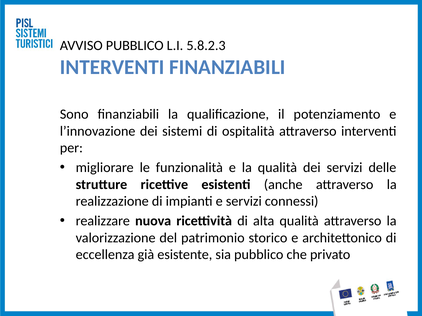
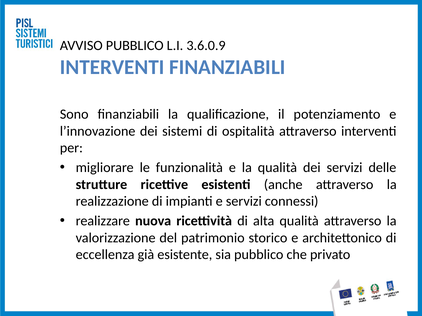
5.8.2.3: 5.8.2.3 -> 3.6.0.9 (206, 46)
